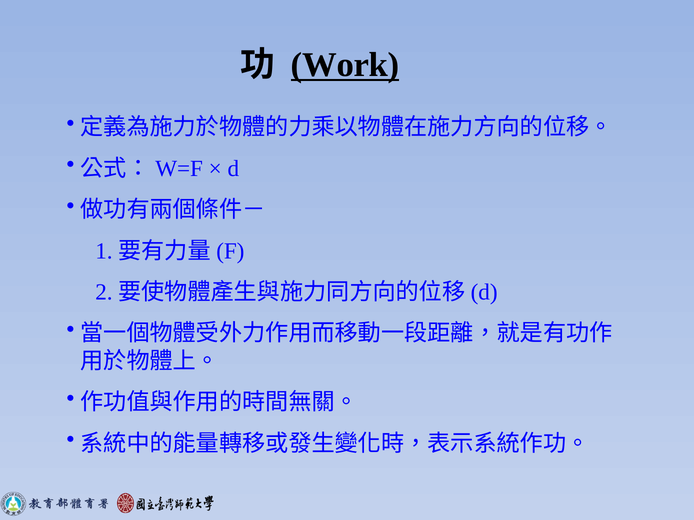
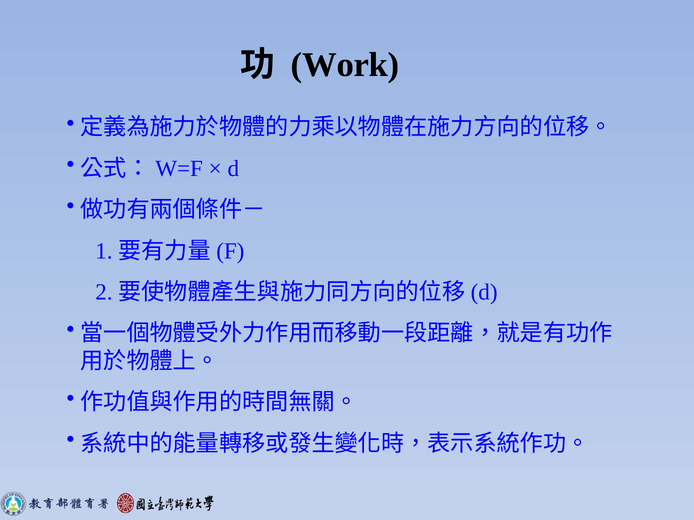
Work underline: present -> none (345, 65)
